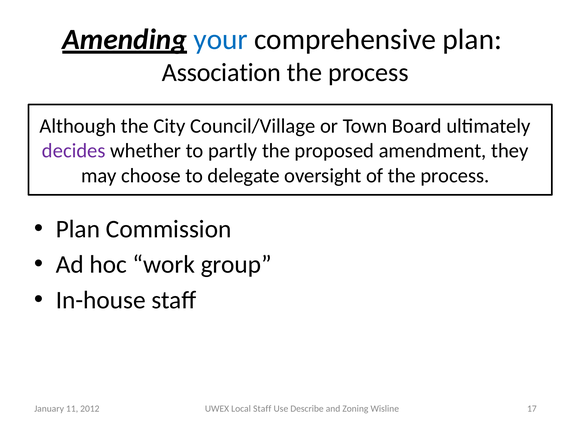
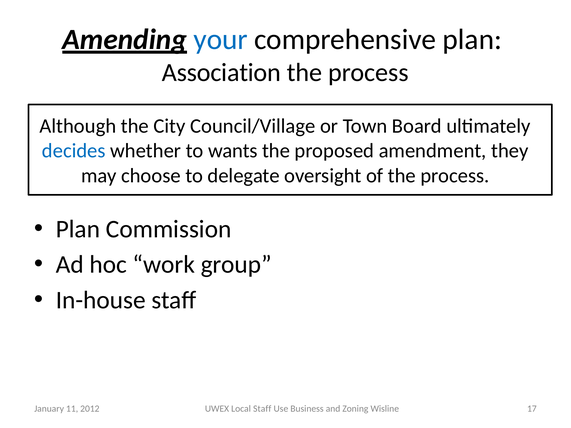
decides colour: purple -> blue (74, 151)
partly: partly -> wants (233, 151)
Describe: Describe -> Business (307, 409)
